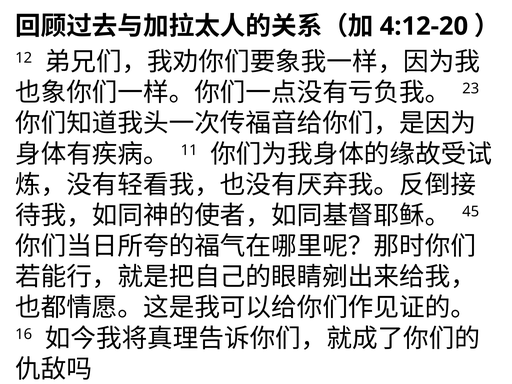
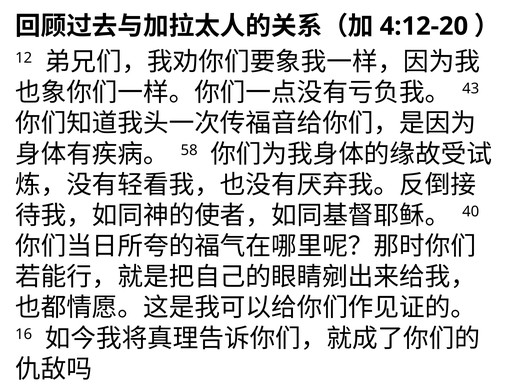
23: 23 -> 43 (471, 89)
11: 11 -> 58 (189, 150)
45: 45 -> 40 (471, 212)
